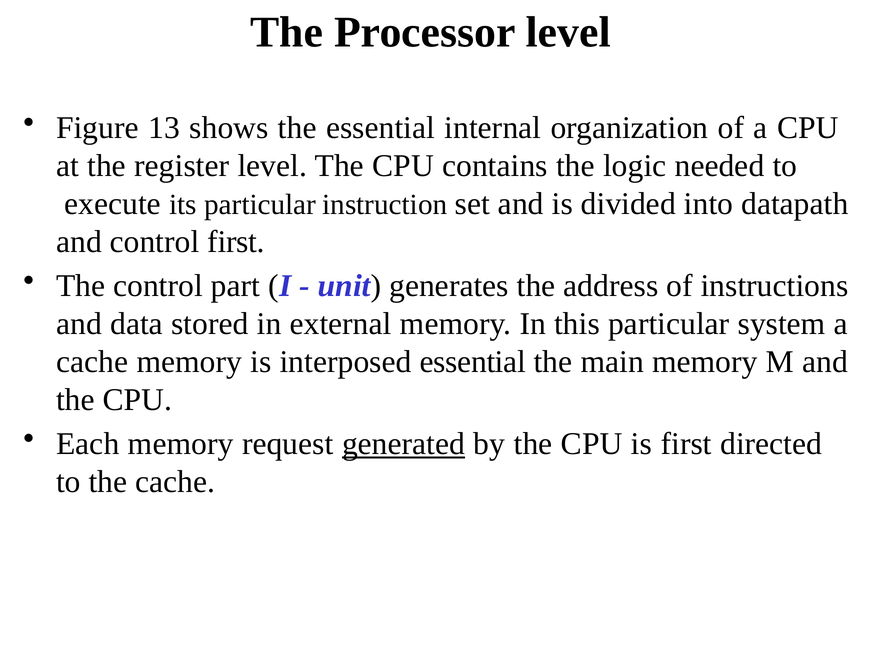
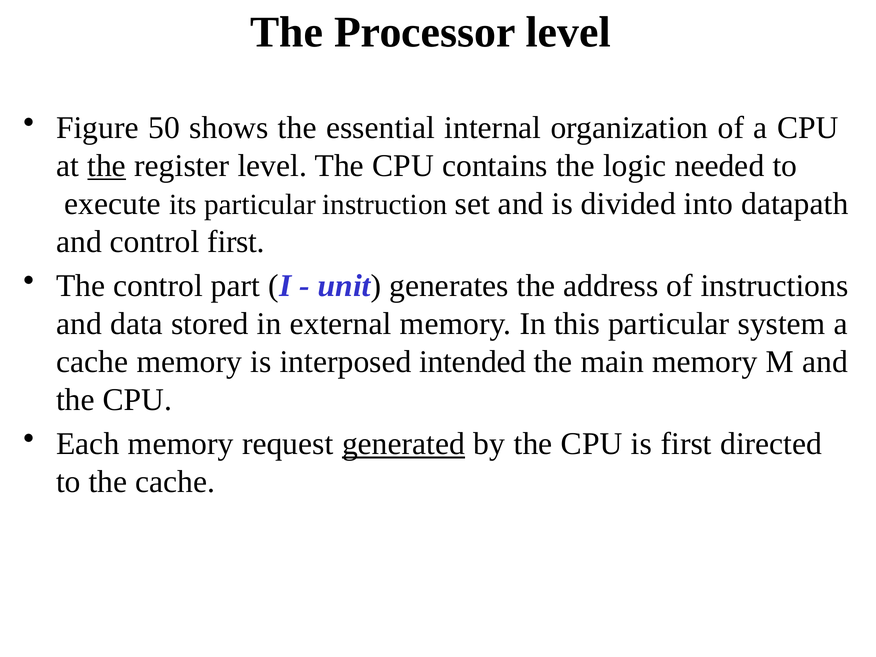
13: 13 -> 50 (164, 128)
the underline: none -> present (107, 166)
interposed essential: essential -> intended (473, 362)
